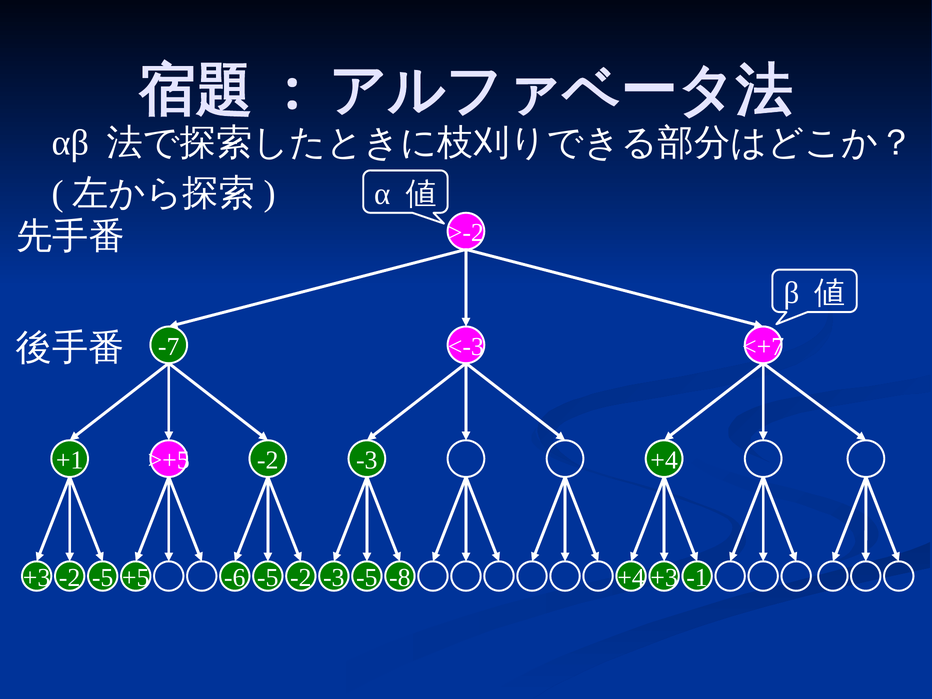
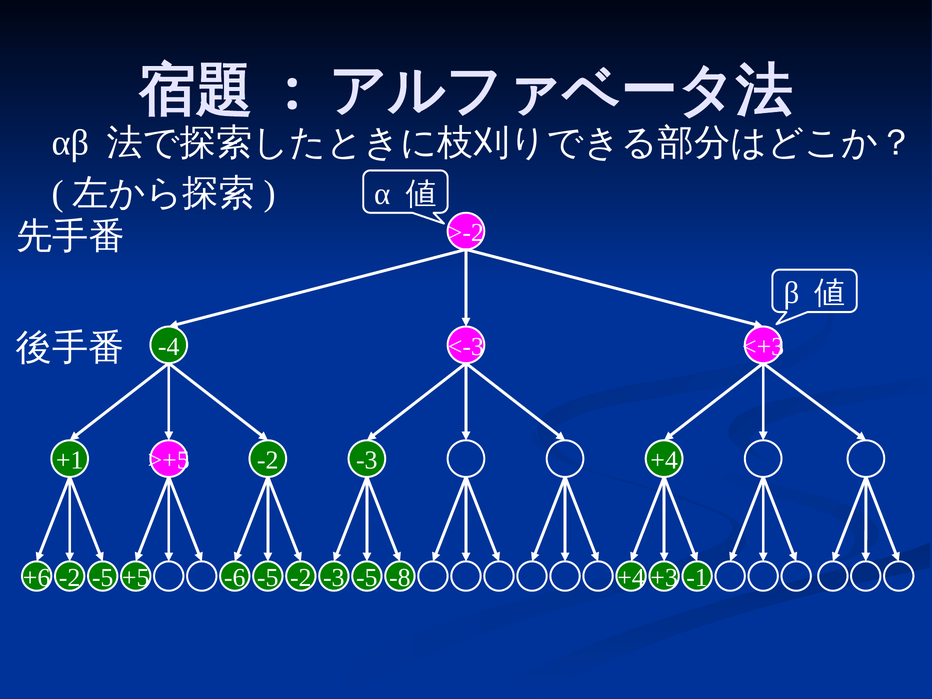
-7: -7 -> -4 (169, 347)
<+7: <+7 -> <+3 (763, 347)
+3: +3 -> +6 (37, 578)
